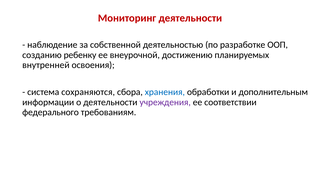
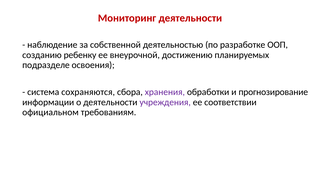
внутренней: внутренней -> подразделе (46, 65)
хранения colour: blue -> purple (165, 92)
дополнительным: дополнительным -> прогнозирование (273, 92)
федерального: федерального -> официальном (50, 112)
